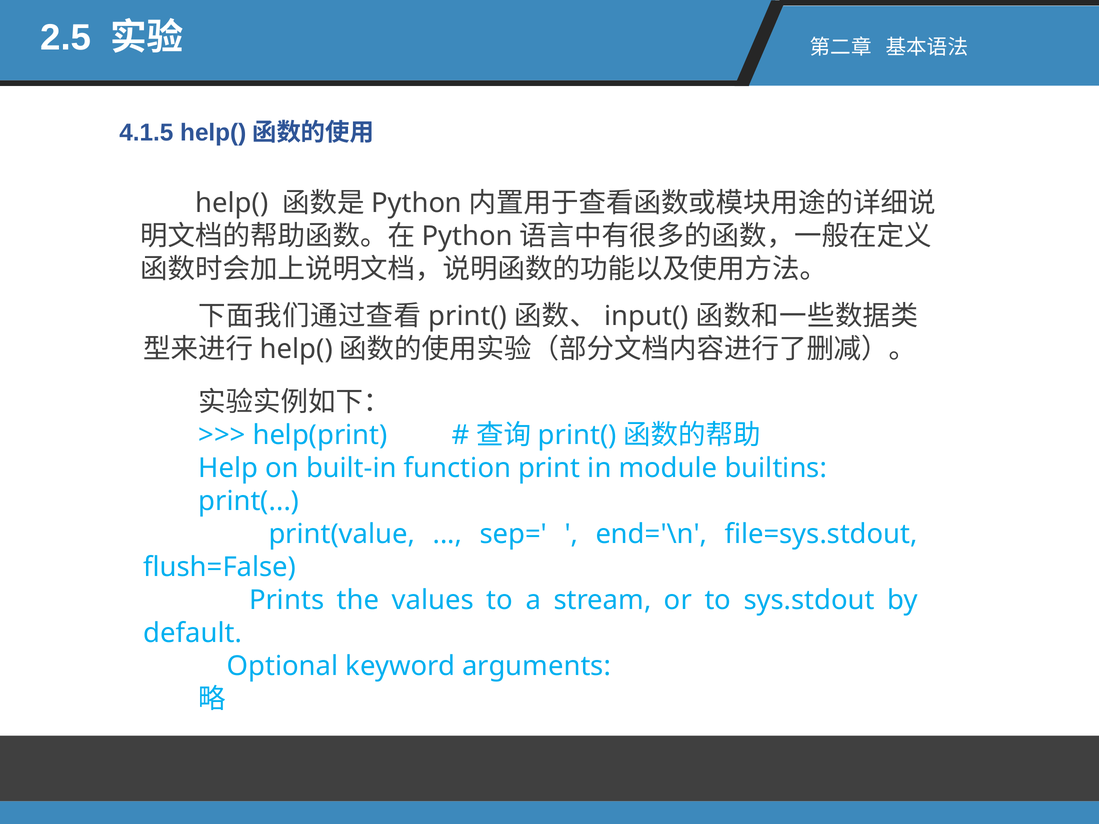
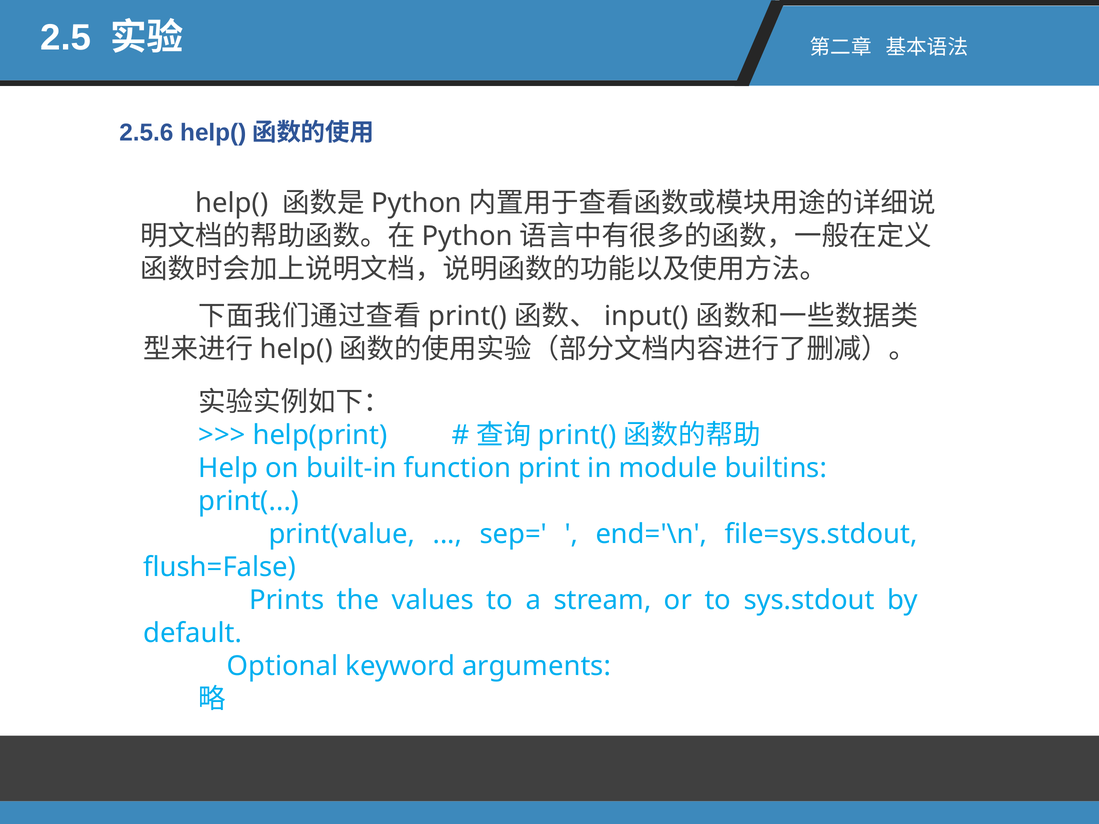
4.1.5: 4.1.5 -> 2.5.6 (146, 133)
